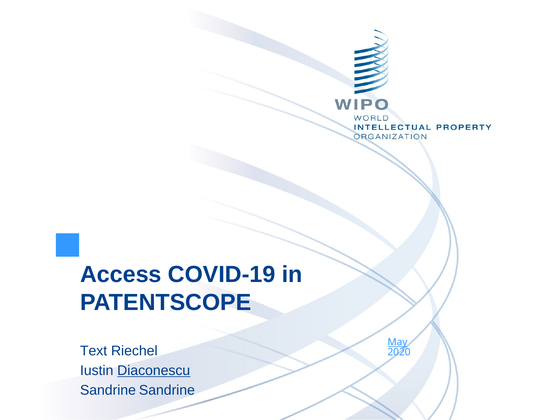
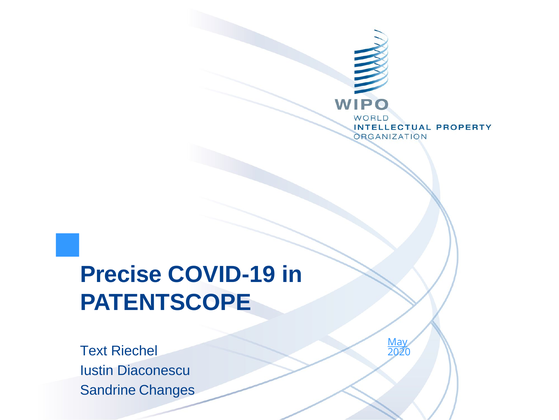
Access: Access -> Precise (121, 274)
Diaconescu underline: present -> none (154, 370)
Sandrine Sandrine: Sandrine -> Changes (167, 389)
